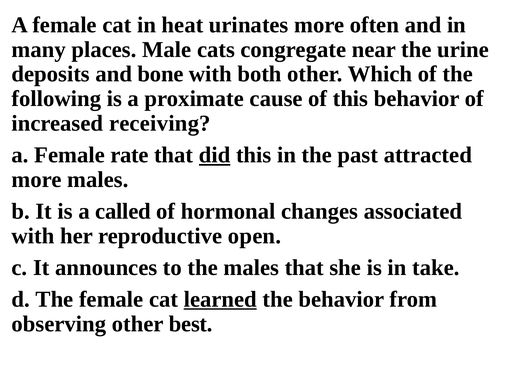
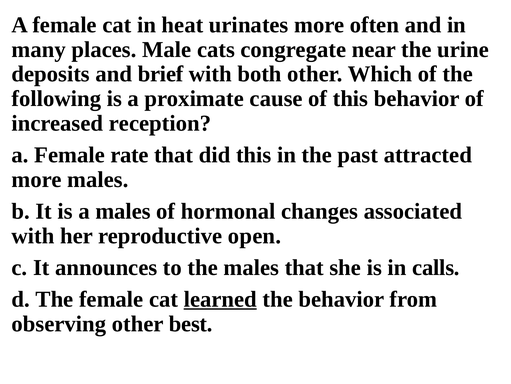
bone: bone -> brief (161, 74)
receiving: receiving -> reception (160, 123)
did underline: present -> none (215, 155)
a called: called -> males (123, 211)
take: take -> calls (436, 267)
